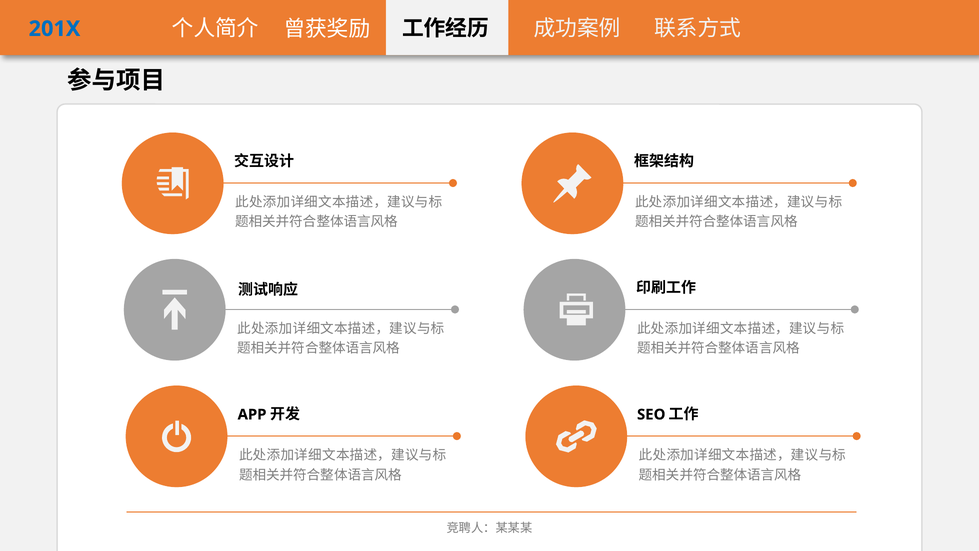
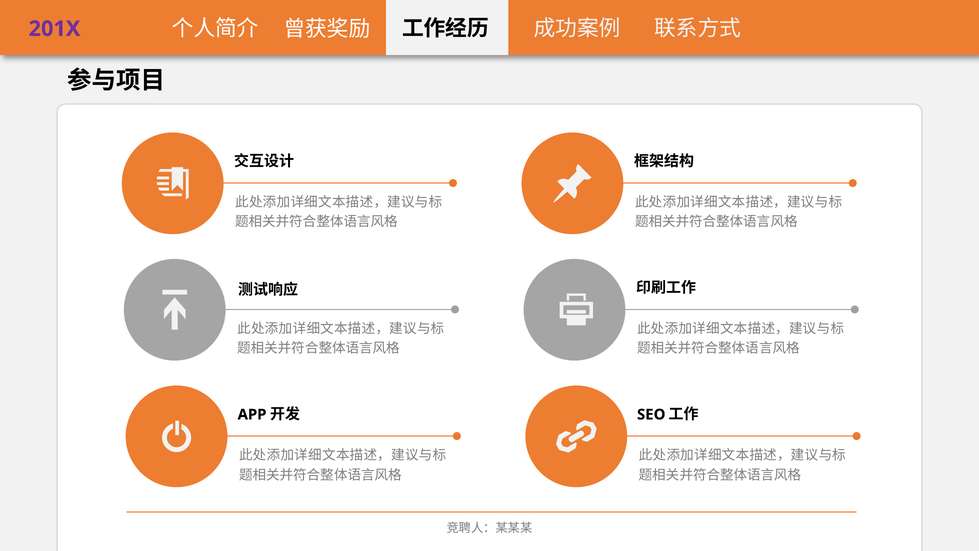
201X colour: blue -> purple (55, 29)
